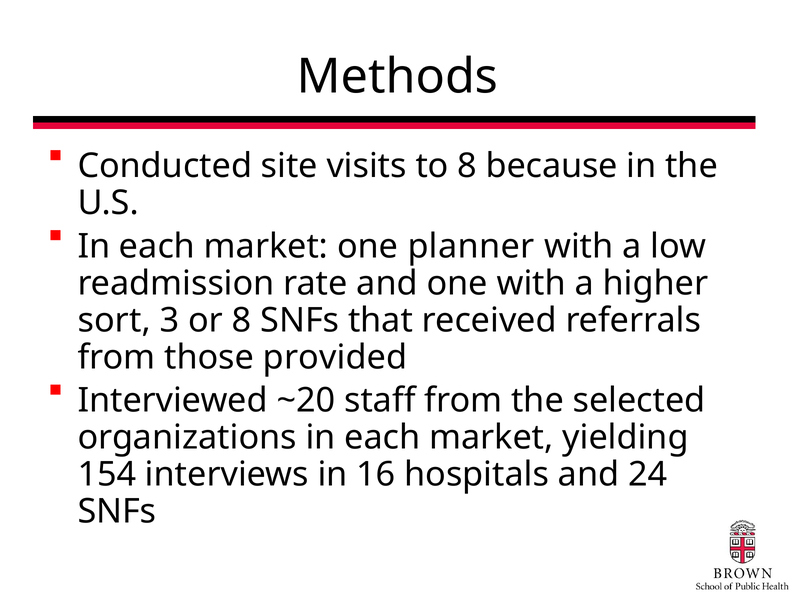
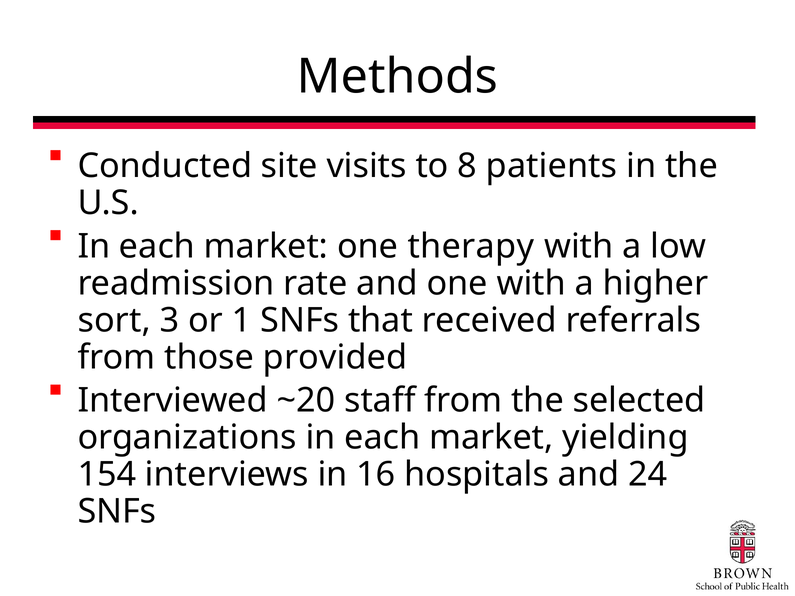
because: because -> patients (552, 166)
planner: planner -> therapy (471, 246)
or 8: 8 -> 1 (242, 320)
